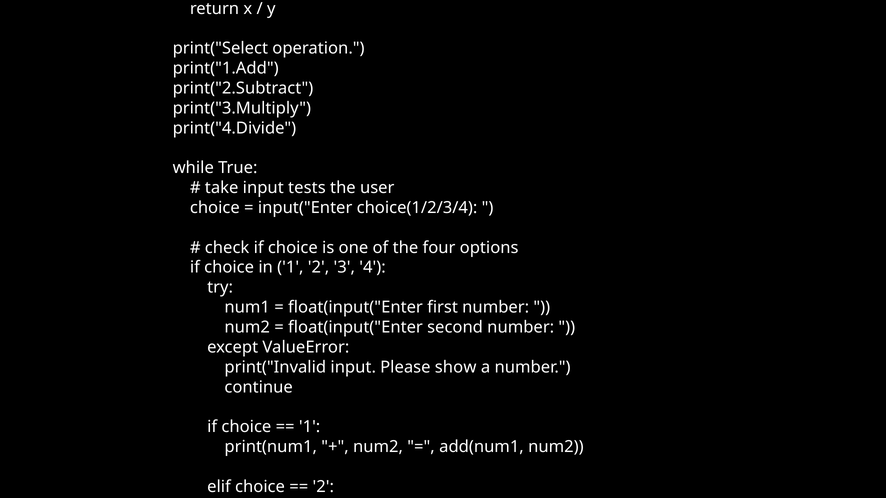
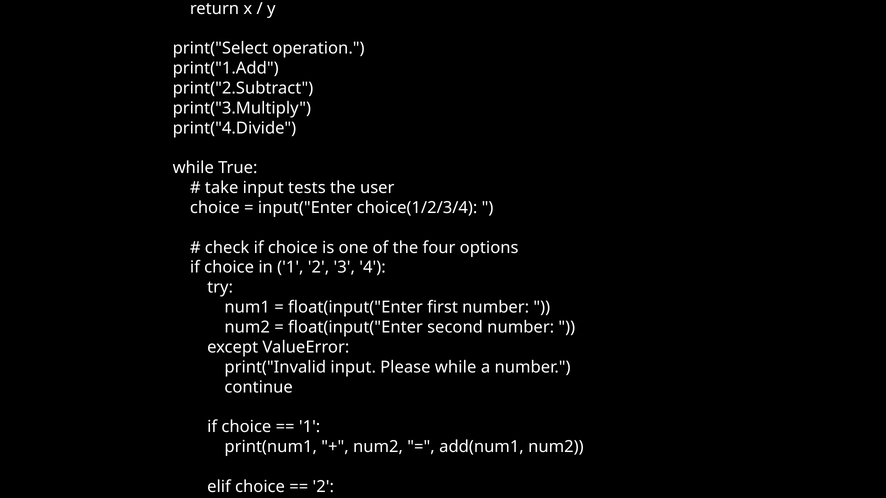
Please show: show -> while (456, 367)
